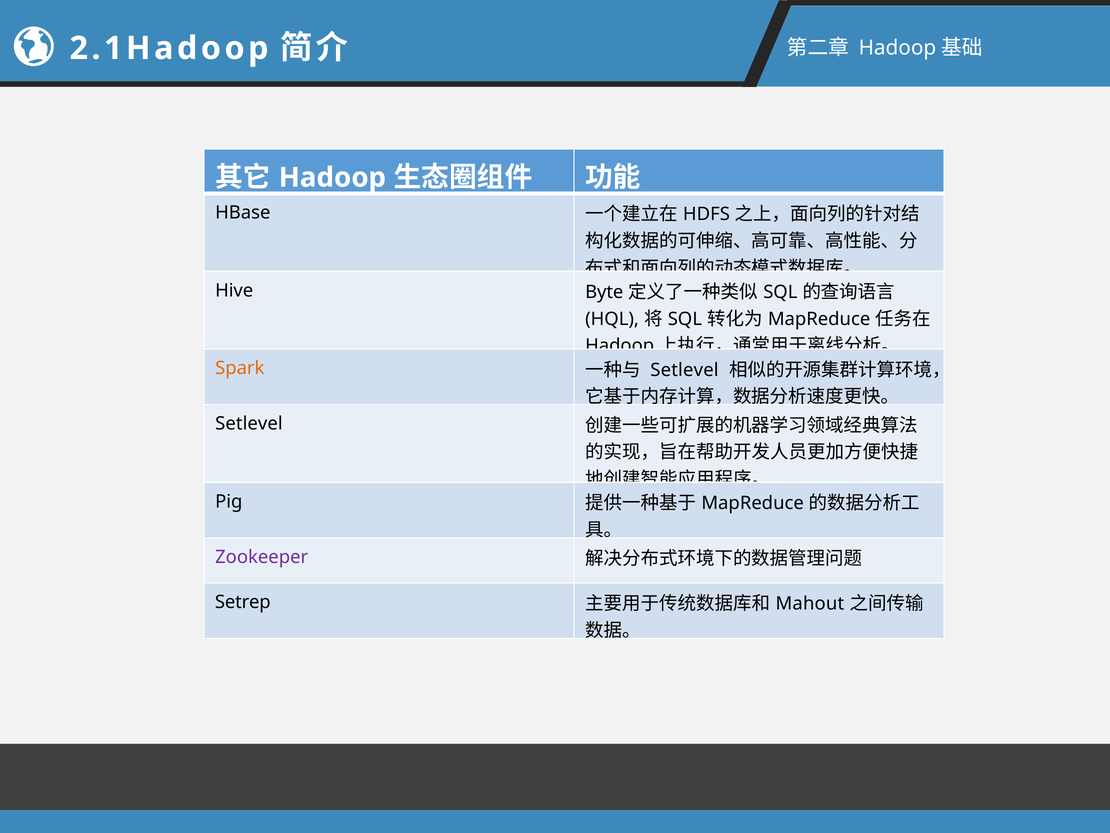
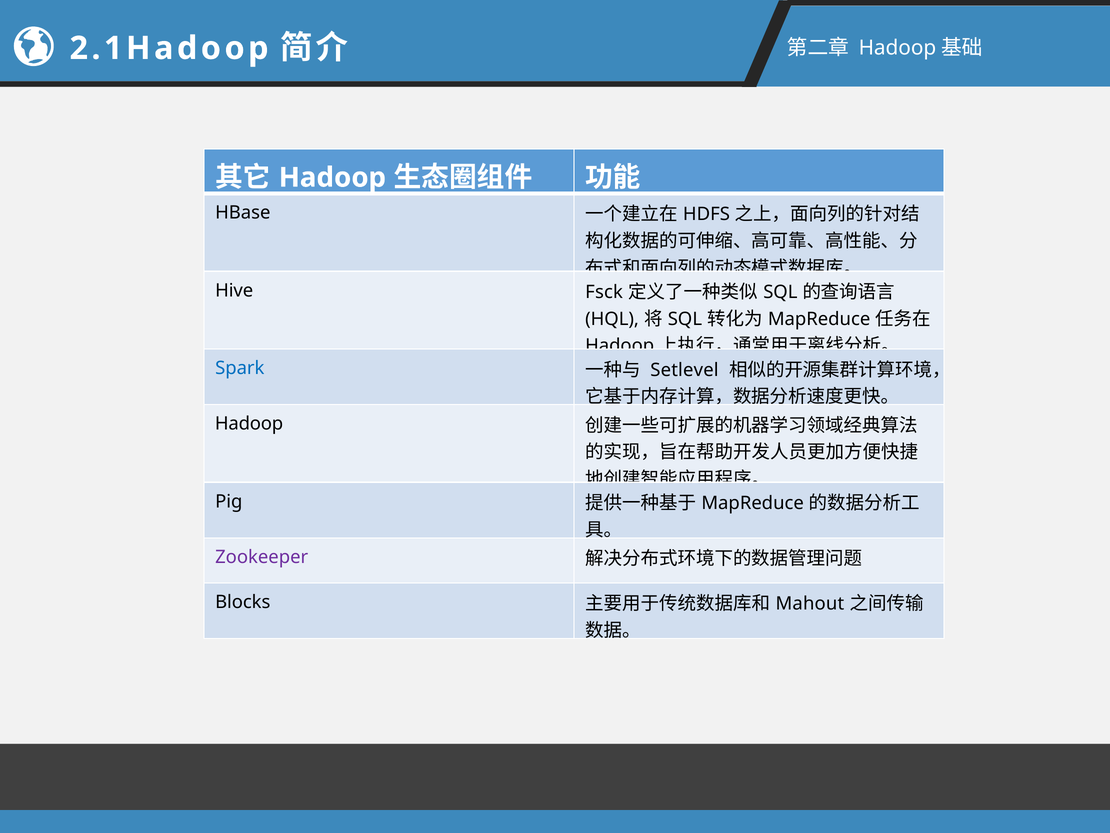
Byte: Byte -> Fsck (604, 292)
Spark colour: orange -> blue (240, 368)
Setlevel: Setlevel -> Hadoop (249, 424)
Setrep: Setrep -> Blocks (243, 602)
